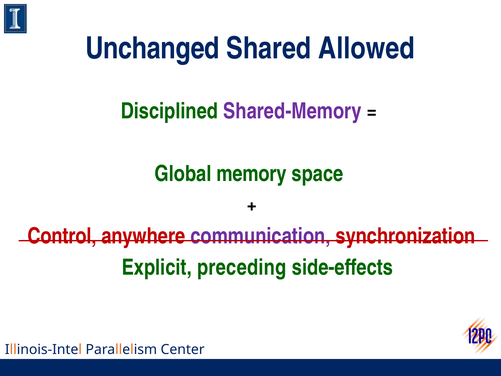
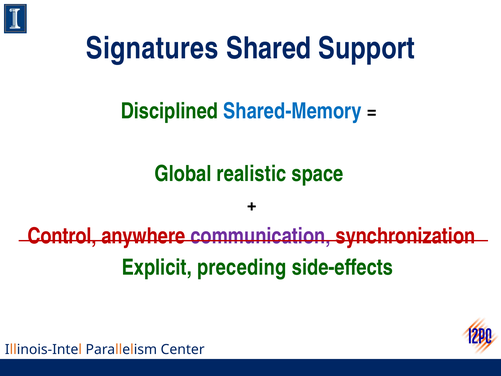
Unchanged: Unchanged -> Signatures (152, 48)
Allowed: Allowed -> Support (367, 48)
Shared-Memory colour: purple -> blue (292, 111)
memory: memory -> realistic (251, 174)
